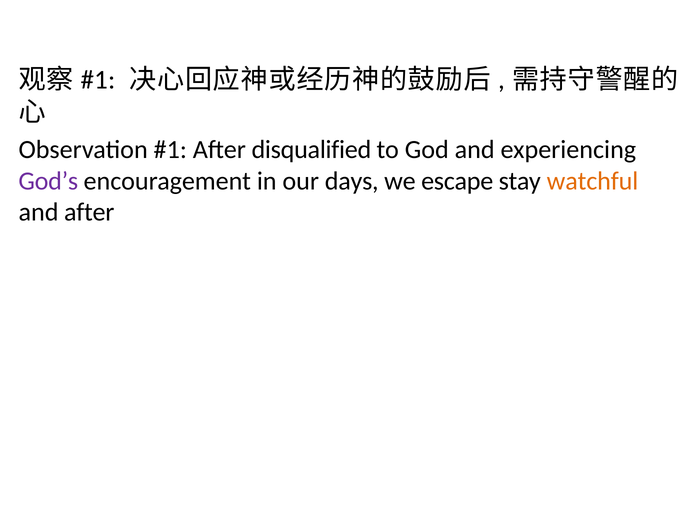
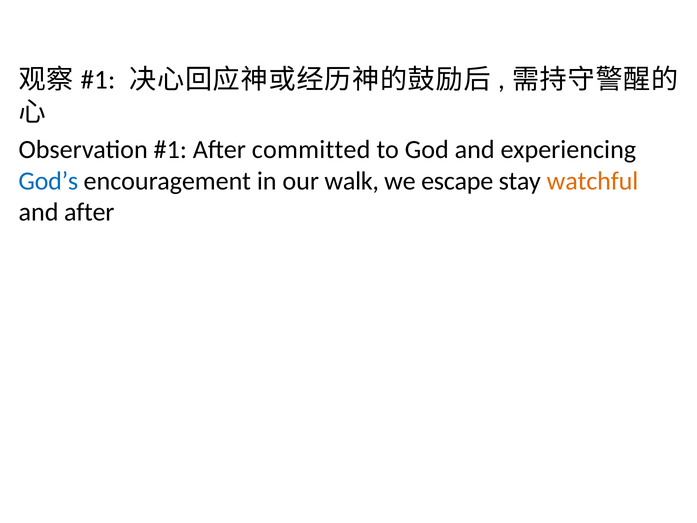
disqualified: disqualified -> committed (311, 149)
God’s colour: purple -> blue (48, 181)
days: days -> walk (352, 181)
